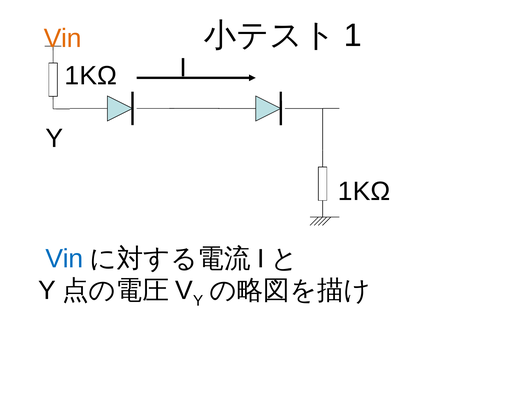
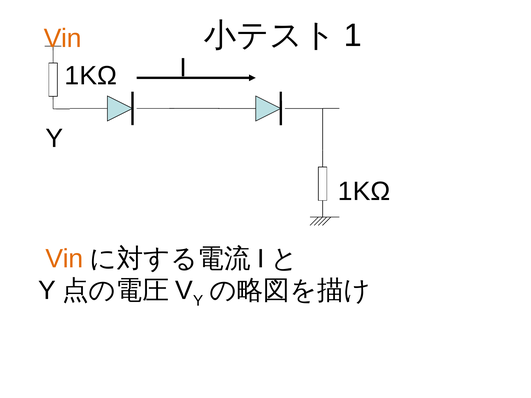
Vin colour: blue -> orange (64, 259)
